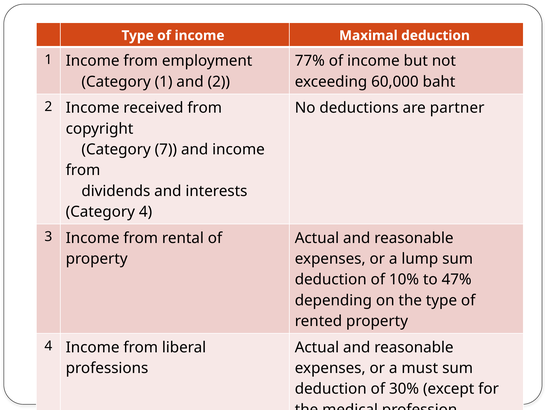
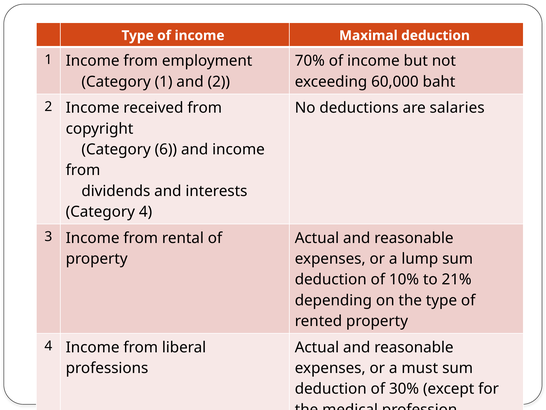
77%: 77% -> 70% (310, 61)
partner: partner -> salaries (457, 108)
7: 7 -> 6 (166, 149)
47%: 47% -> 21% (457, 279)
